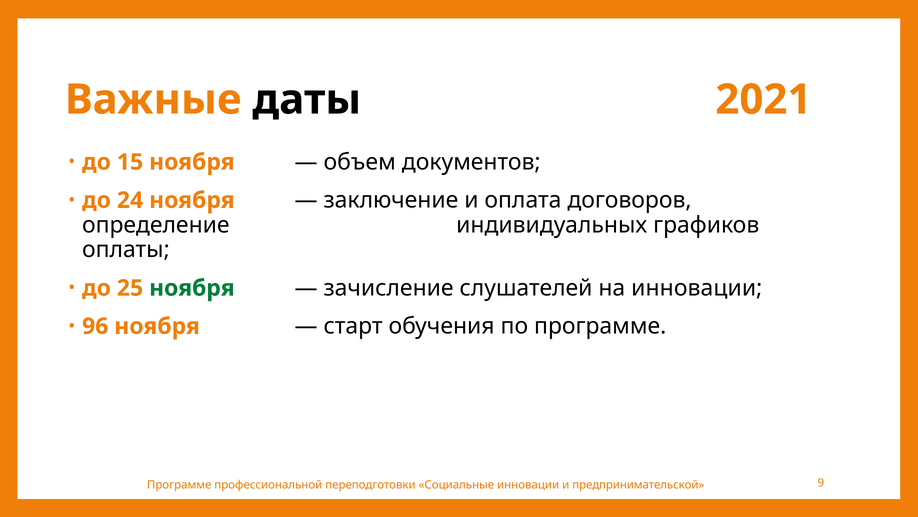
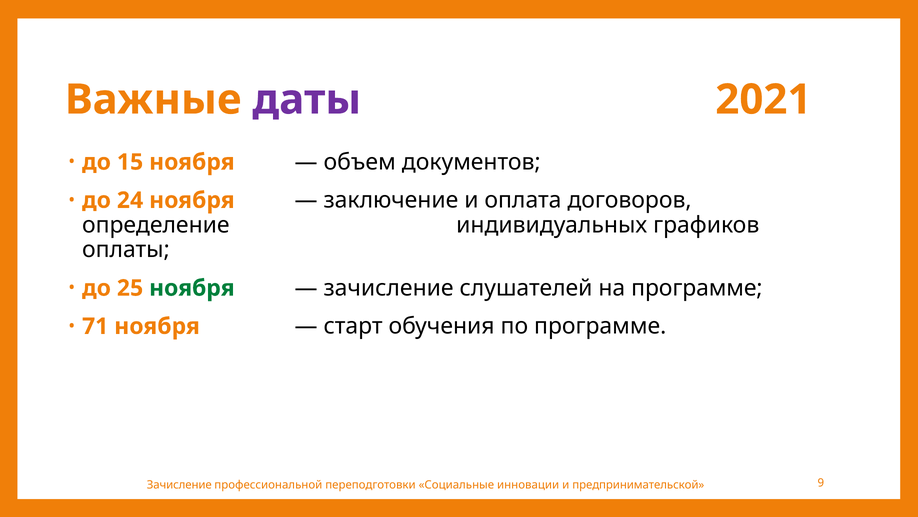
даты colour: black -> purple (307, 100)
на инновации: инновации -> программе (697, 288)
96: 96 -> 71 (95, 326)
Программе: Программе -> Зачисление (179, 484)
